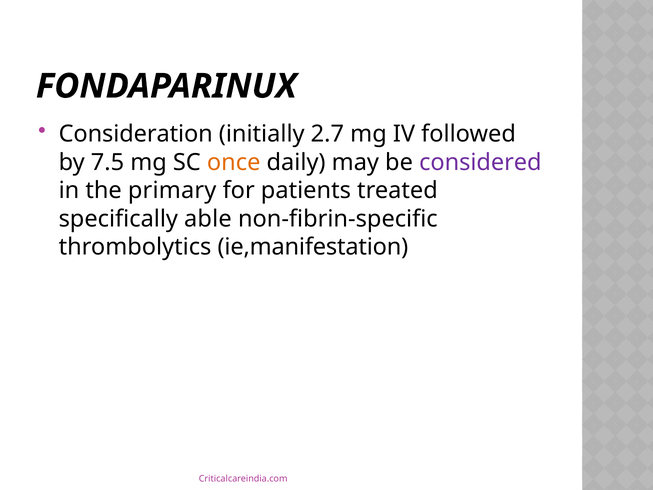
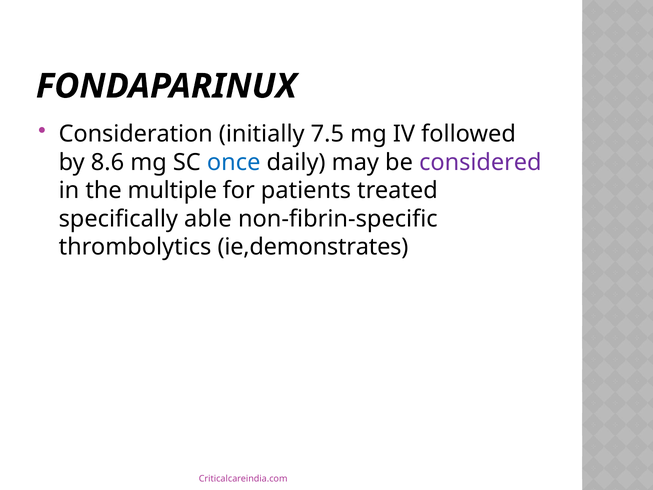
2.7: 2.7 -> 7.5 (327, 134)
7.5: 7.5 -> 8.6 (107, 162)
once colour: orange -> blue (234, 162)
primary: primary -> multiple (172, 191)
ie,manifestation: ie,manifestation -> ie,demonstrates (313, 247)
